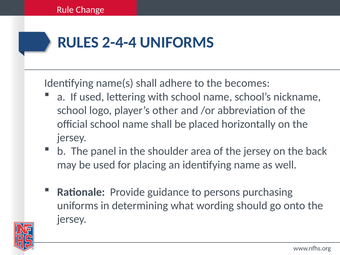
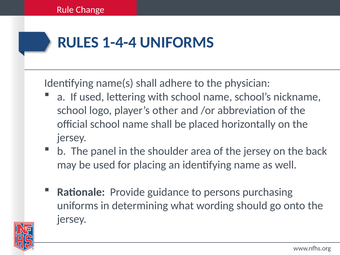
2-4-4: 2-4-4 -> 1-4-4 (119, 42)
becomes: becomes -> physician (247, 83)
